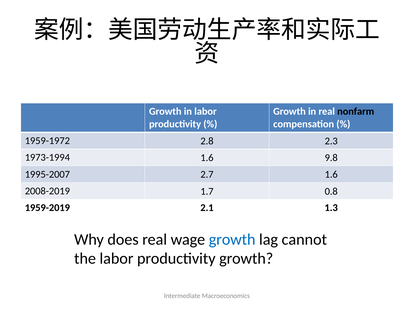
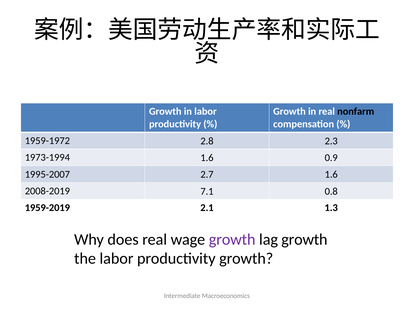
9.8: 9.8 -> 0.9 (331, 158)
1.7: 1.7 -> 7.1 (207, 192)
growth colour: blue -> purple (232, 240)
lag cannot: cannot -> growth (304, 240)
